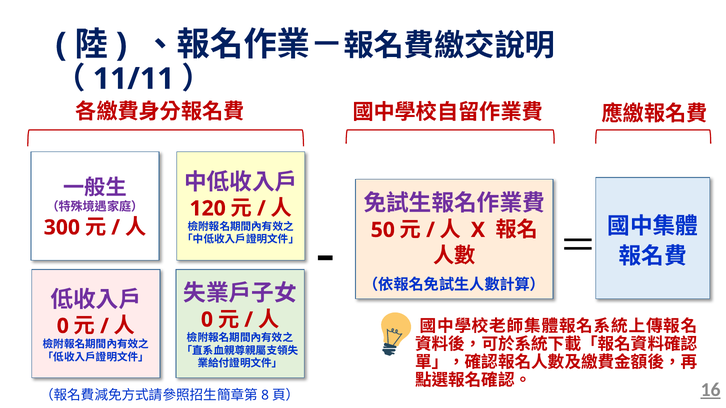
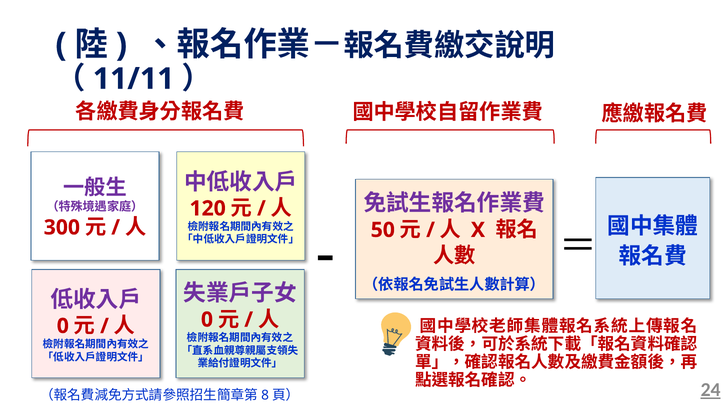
16: 16 -> 24 (711, 390)
